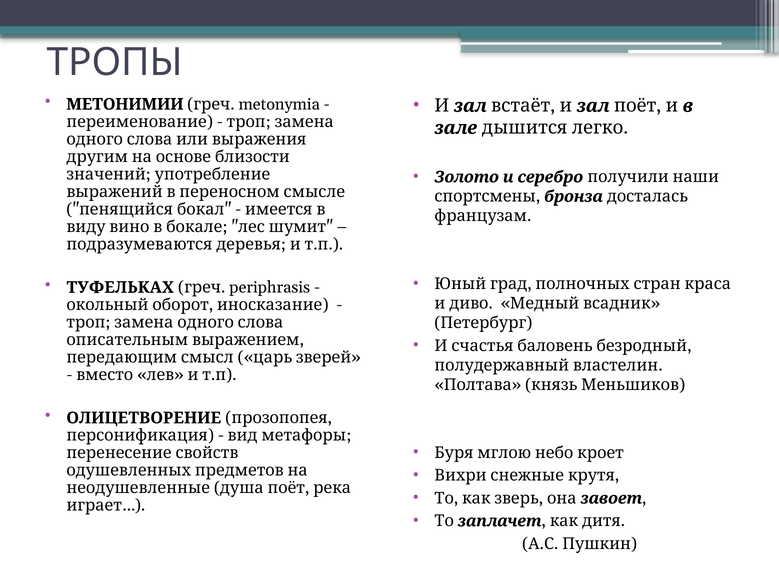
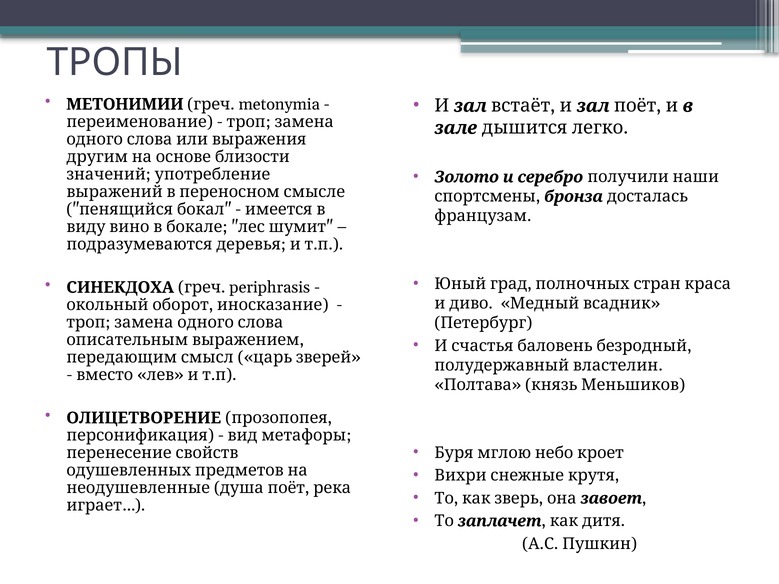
ТУФЕЛЬКАХ: ТУФЕЛЬКАХ -> СИНЕКДОХА (120, 288)
